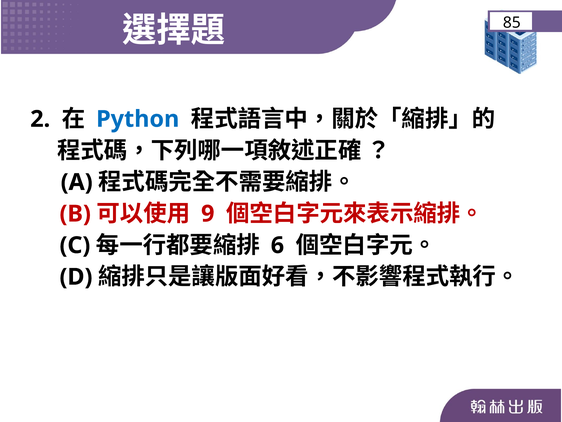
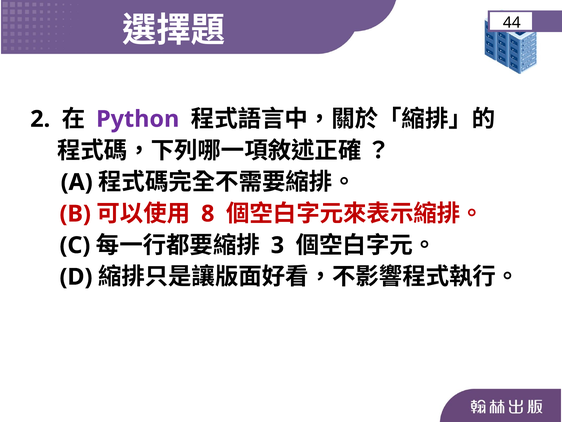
85: 85 -> 44 (512, 23)
Python colour: blue -> purple (138, 119)
9: 9 -> 8 (208, 214)
6: 6 -> 3 (277, 245)
